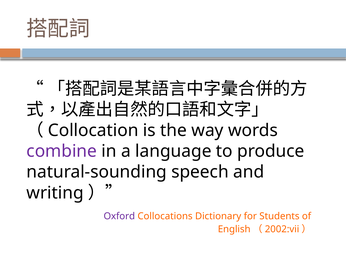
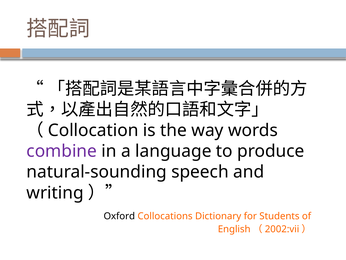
Oxford colour: purple -> black (119, 216)
